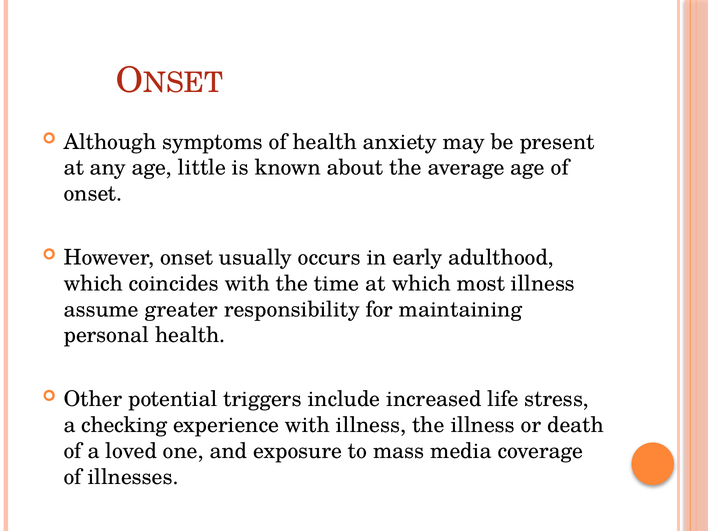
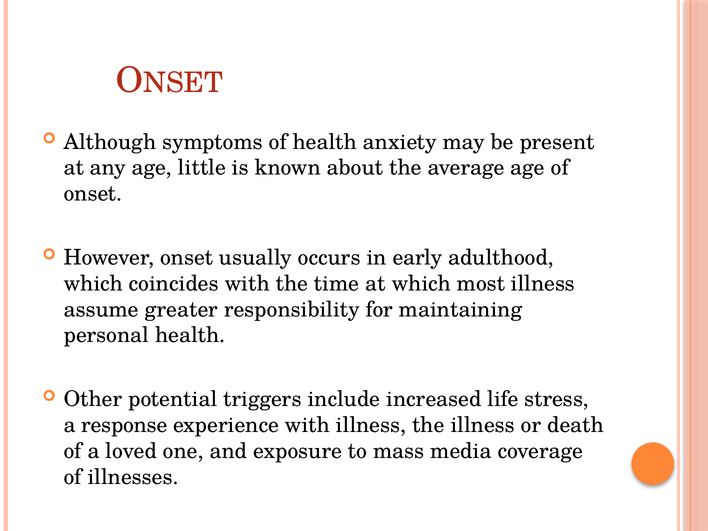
checking: checking -> response (124, 425)
